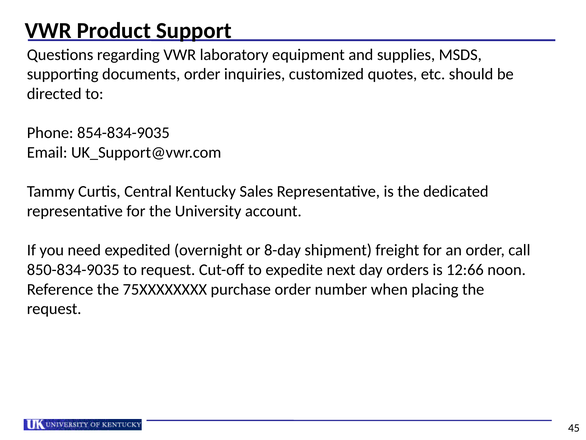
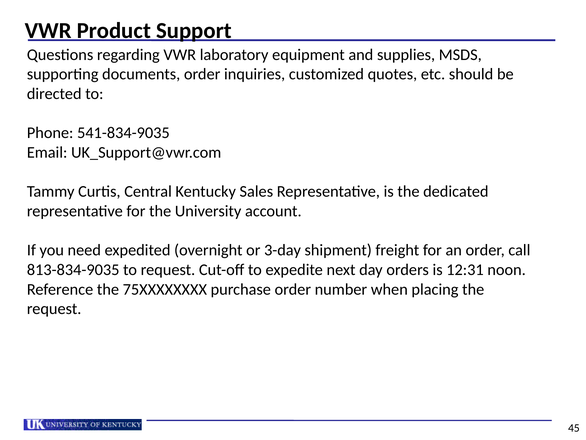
854-834-9035: 854-834-9035 -> 541-834-9035 (123, 133)
8-day: 8-day -> 3-day (283, 250)
850-834-9035: 850-834-9035 -> 813-834-9035 (73, 270)
12:66: 12:66 -> 12:31 (465, 270)
